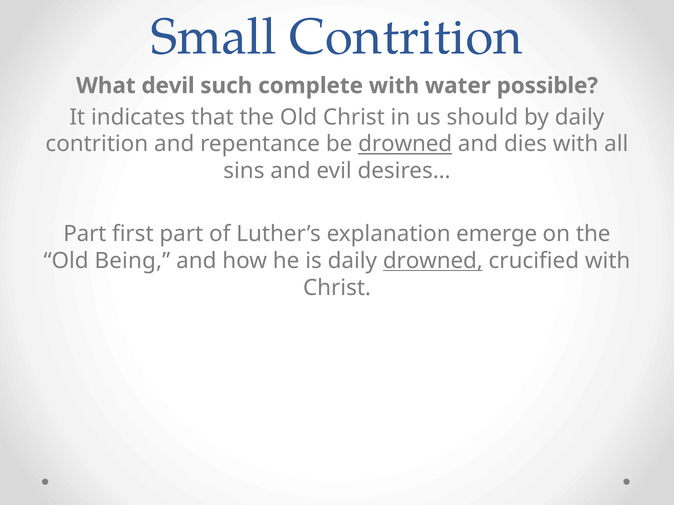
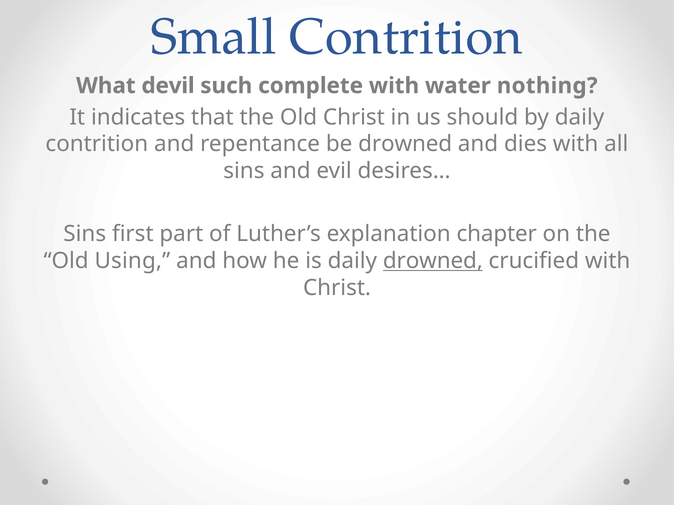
possible: possible -> nothing (547, 86)
drowned underline: present -> none (405, 144)
Part: Part -> Sins (85, 234)
emerge: emerge -> chapter (497, 234)
Being: Being -> Using (132, 261)
